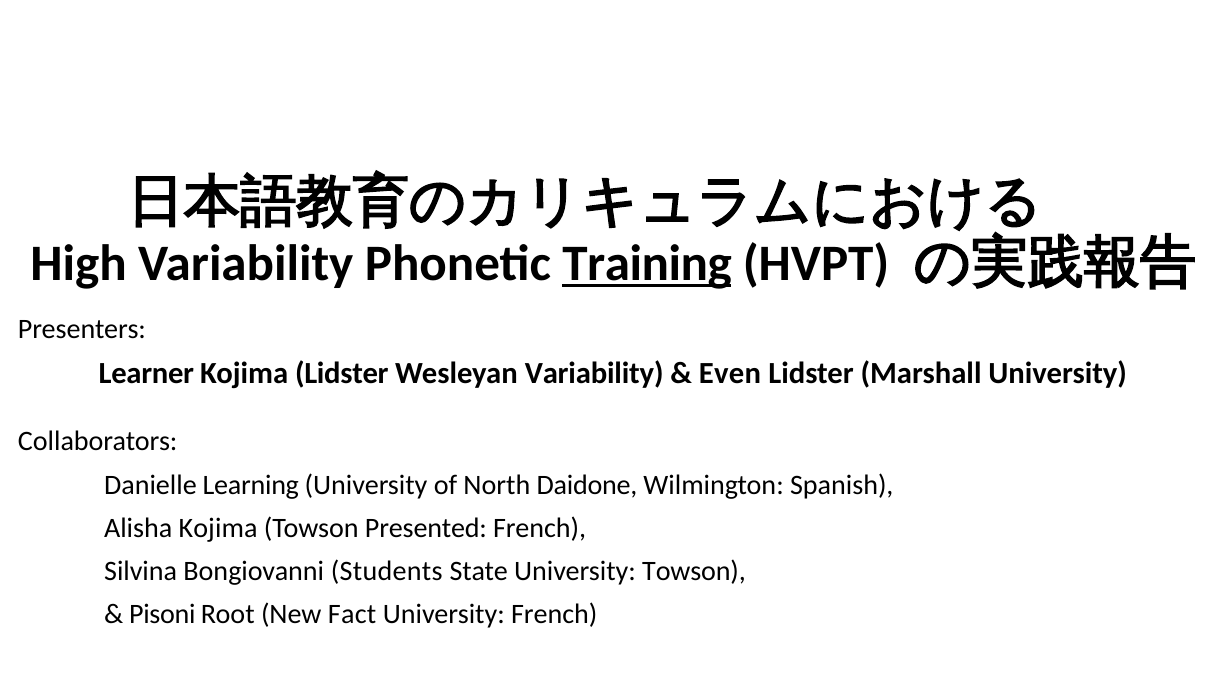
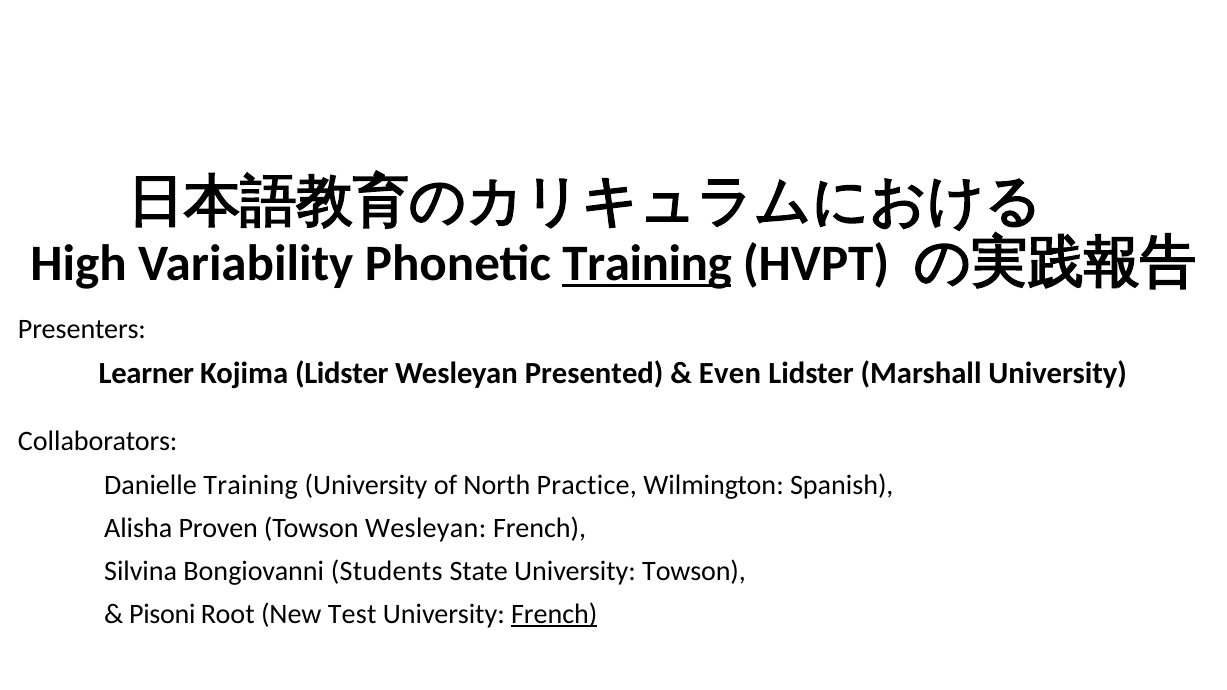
Wesleyan Variability: Variability -> Presented (594, 373)
Danielle Learning: Learning -> Training (251, 485)
Daidone: Daidone -> Practice (587, 485)
Alisha Kojima: Kojima -> Proven (218, 528)
Towson Presented: Presented -> Wesleyan (426, 528)
Fact: Fact -> Test (352, 614)
French underline: none -> present (554, 614)
